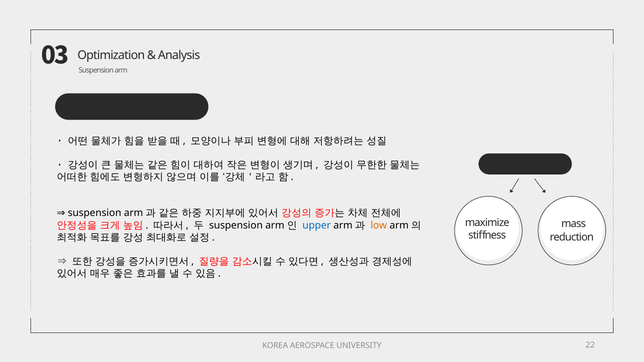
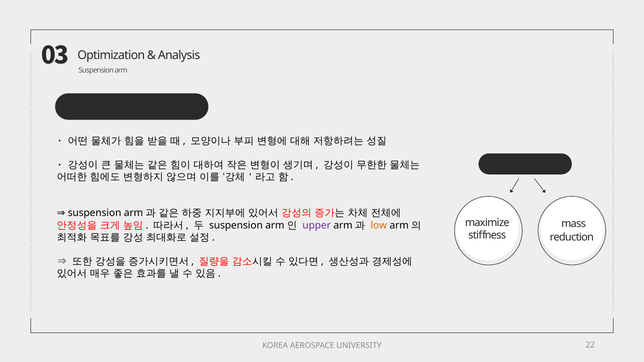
upper colour: blue -> purple (317, 225)
